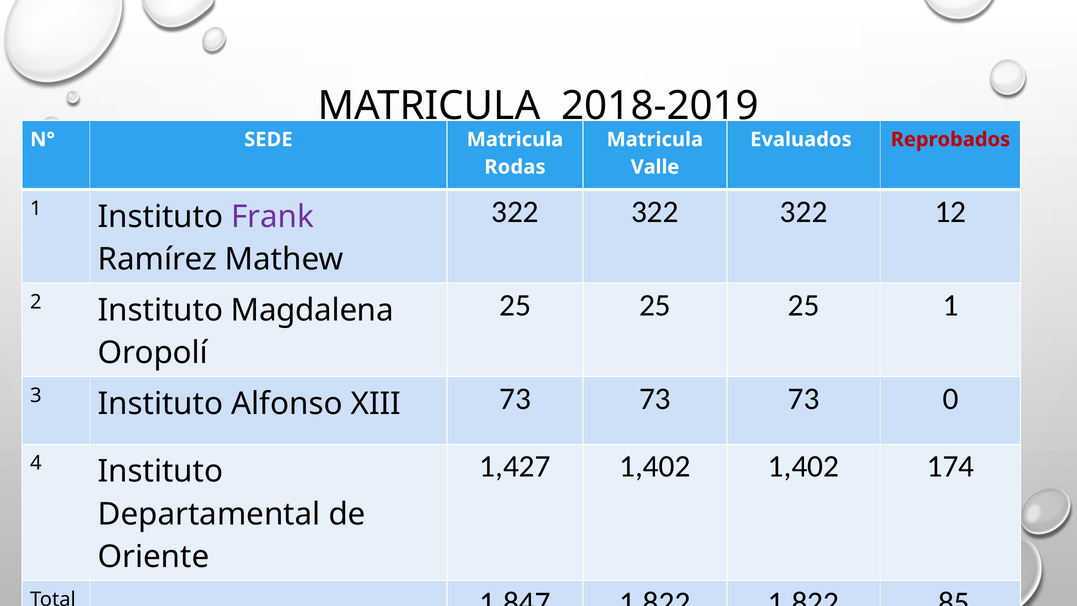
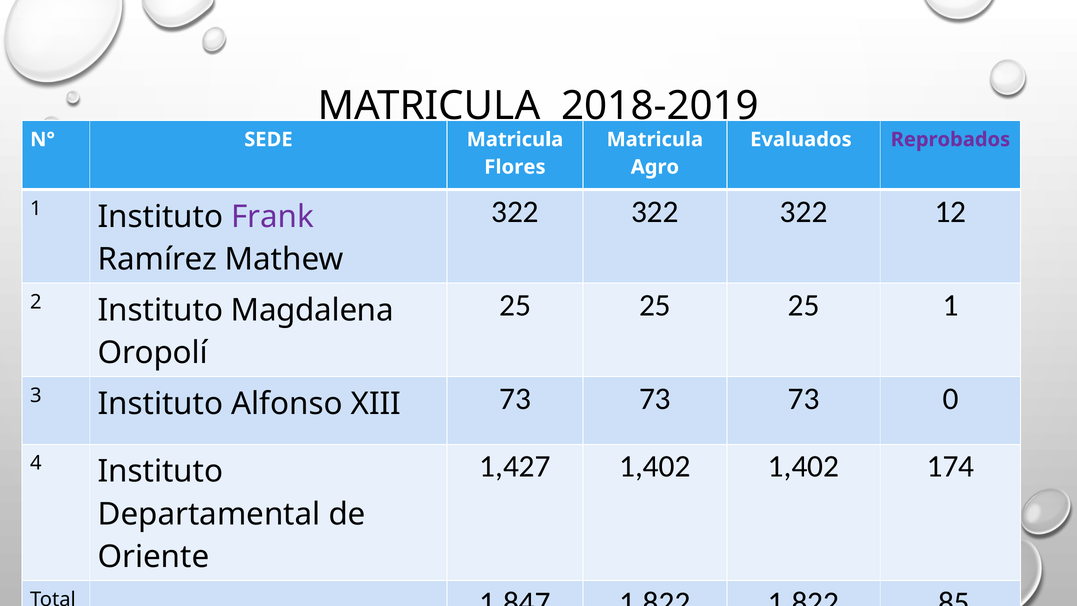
Reprobados colour: red -> purple (950, 139)
Rodas: Rodas -> Flores (515, 167)
Valle: Valle -> Agro (655, 167)
